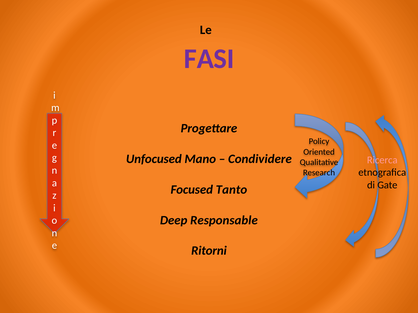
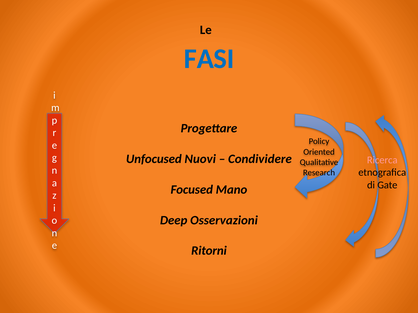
FASI colour: purple -> blue (209, 59)
Mano: Mano -> Nuovi (200, 159)
Tanto: Tanto -> Mano (232, 190)
Responsable: Responsable -> Osservazioni (224, 220)
